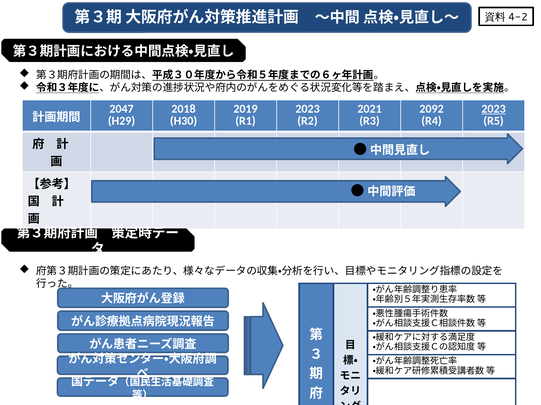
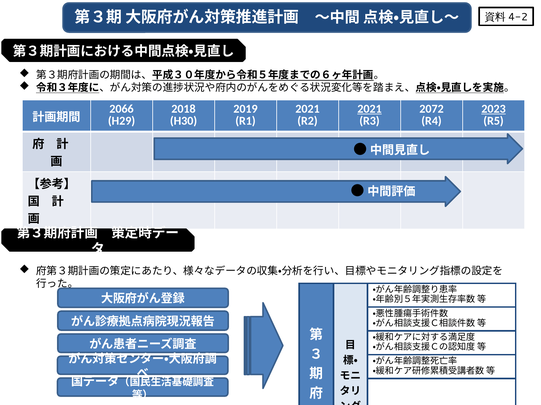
2047: 2047 -> 2066 (122, 109)
2023: 2023 -> 2021 (308, 109)
2021 underline: none -> present (370, 109)
2092: 2092 -> 2072 (432, 109)
